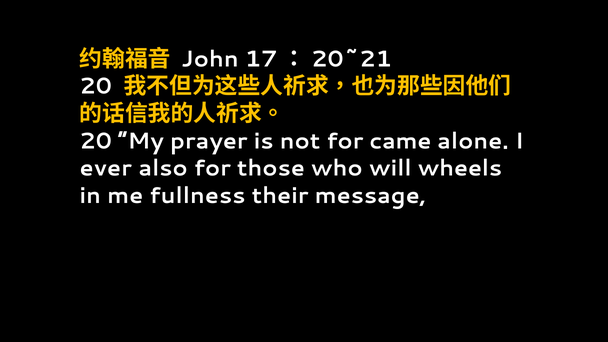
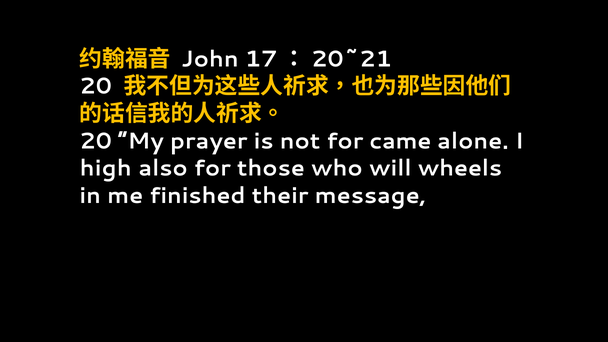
ever: ever -> high (106, 168)
fullness: fullness -> finished (198, 196)
